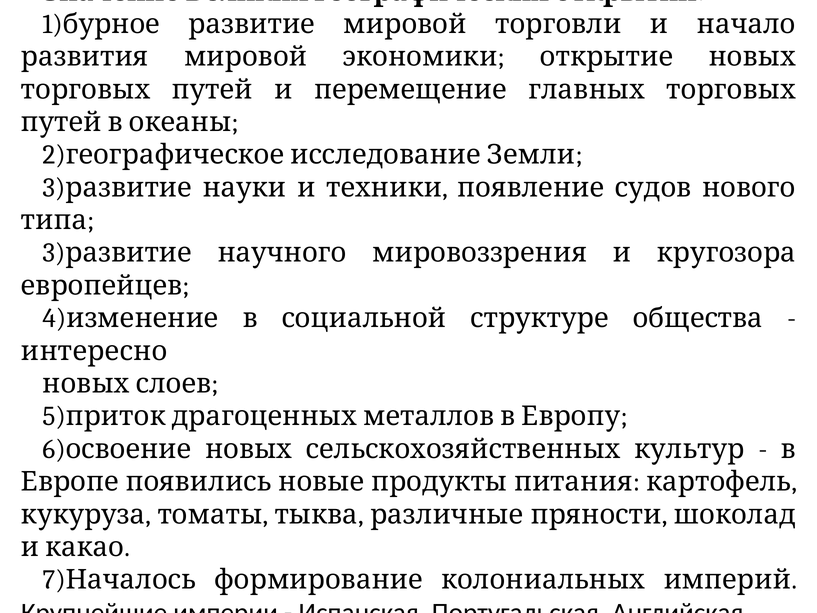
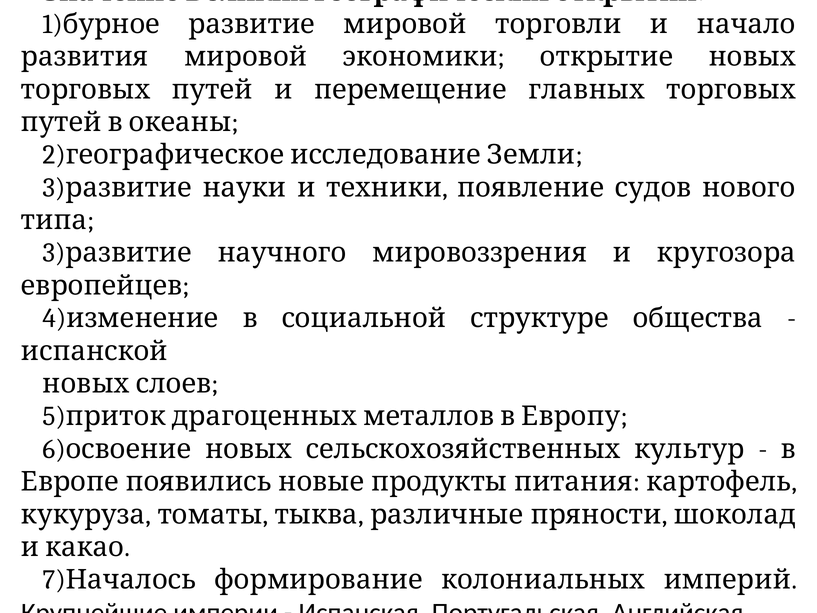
интересно: интересно -> испанской (94, 351)
